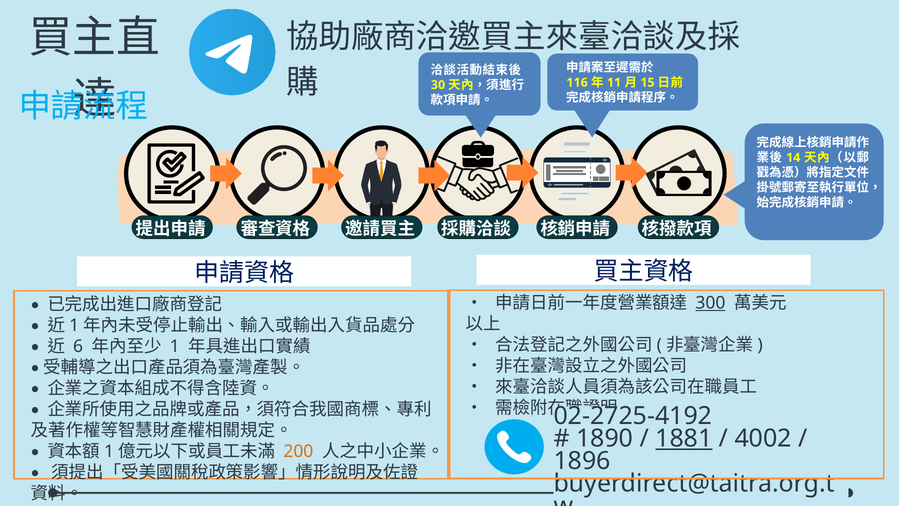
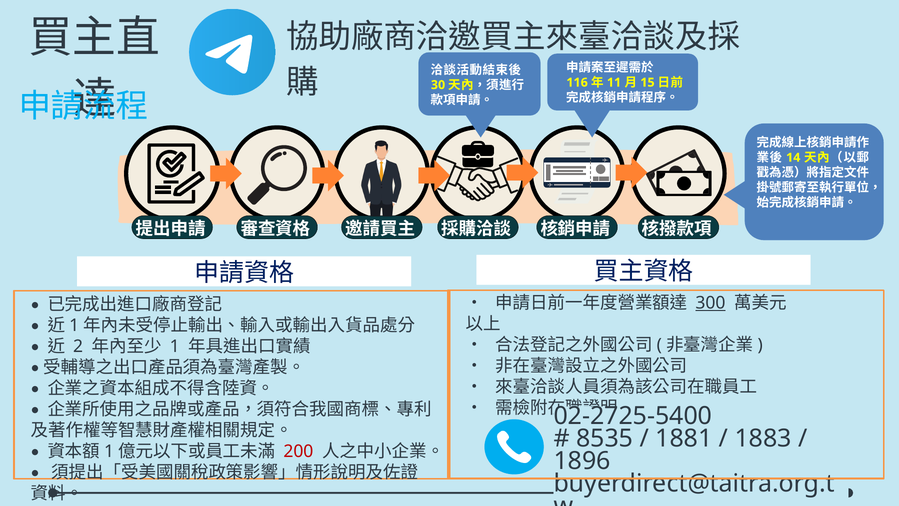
6: 6 -> 2 (78, 346)
02-2725-4192: 02-2725-4192 -> 02-2725-5400 (633, 416)
1890: 1890 -> 8535 (605, 438)
1881 underline: present -> none (684, 438)
4002: 4002 -> 1883 (763, 438)
200 colour: orange -> red (298, 451)
